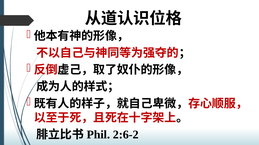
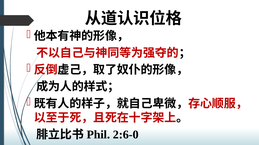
2:6-2: 2:6-2 -> 2:6-0 (126, 135)
